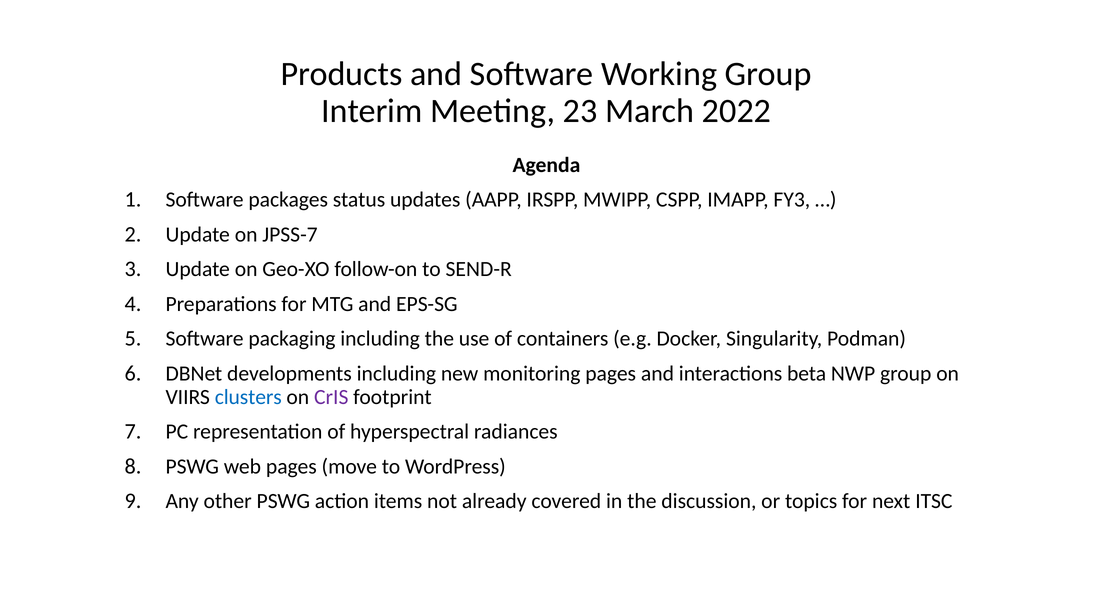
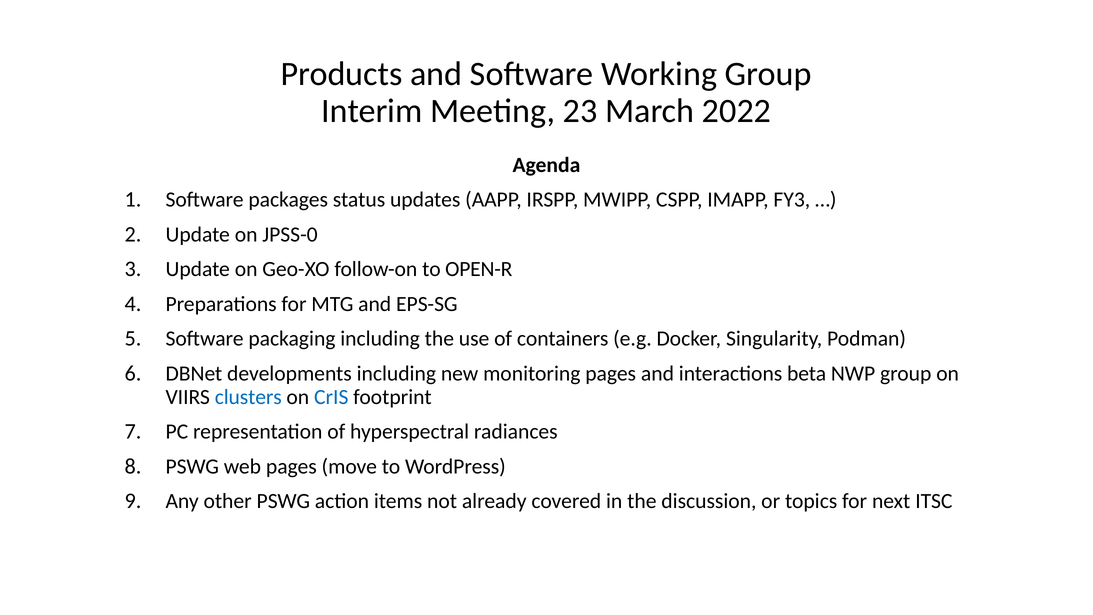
JPSS-7: JPSS-7 -> JPSS-0 (290, 234)
SEND-R: SEND-R -> OPEN-R (479, 269)
CrIS colour: purple -> blue (331, 397)
